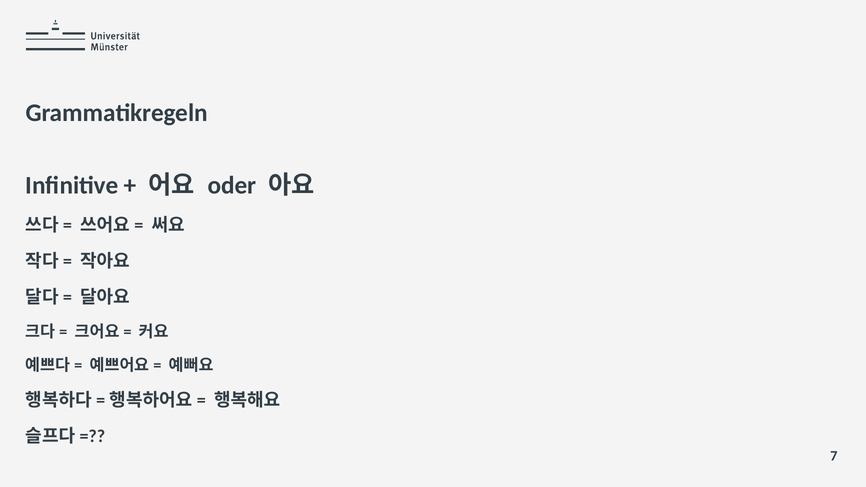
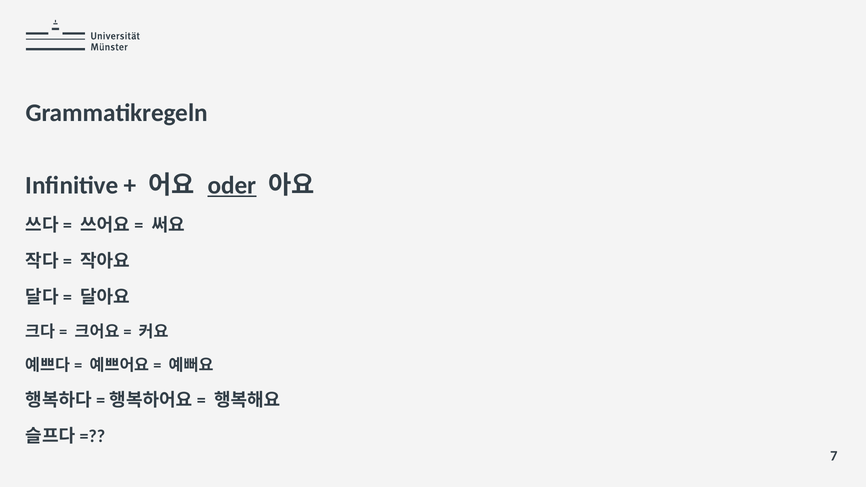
oder underline: none -> present (232, 185)
